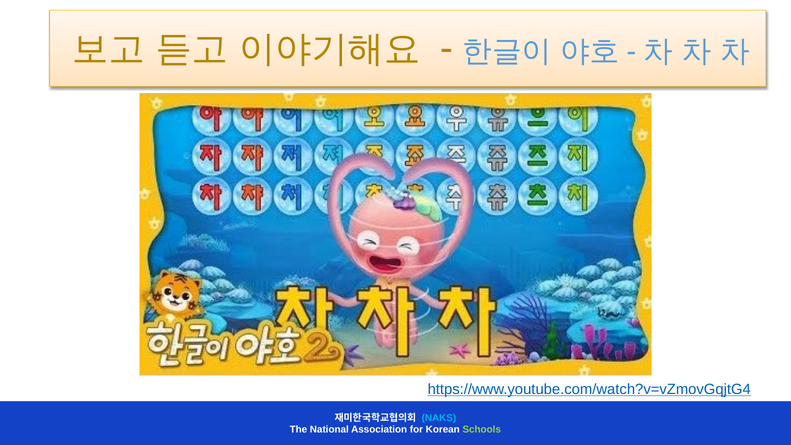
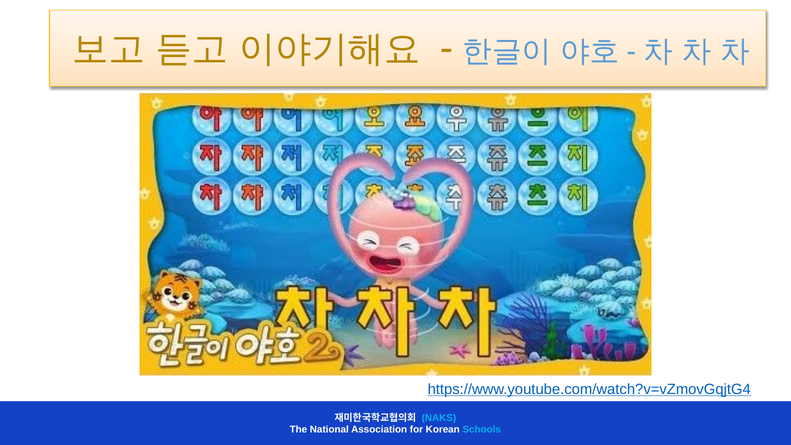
Schools colour: light green -> light blue (482, 430)
